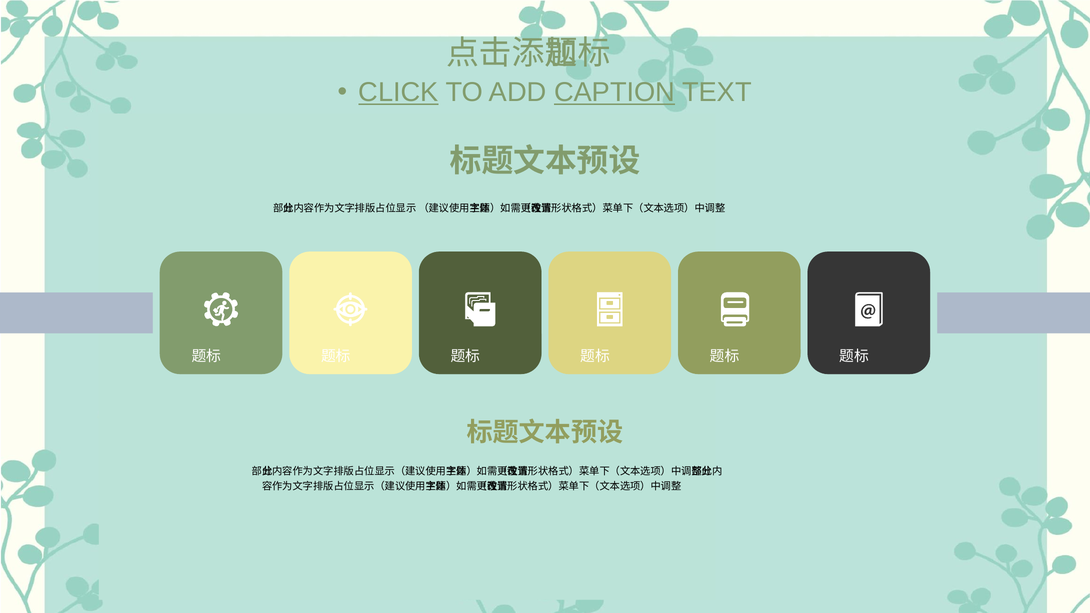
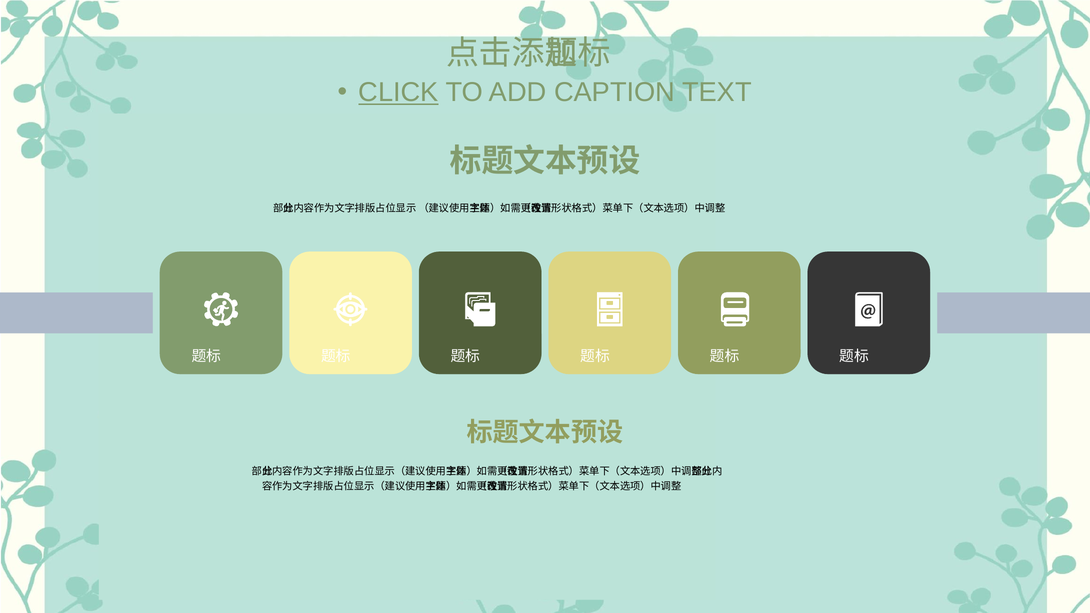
CAPTION underline: present -> none (615, 92)
